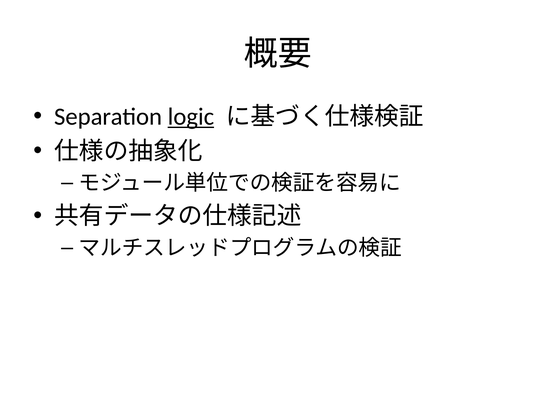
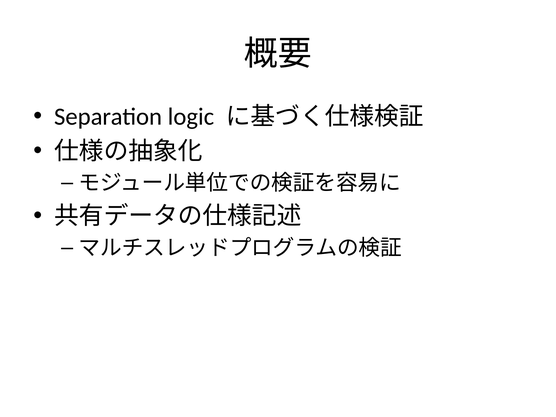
logic underline: present -> none (191, 117)
